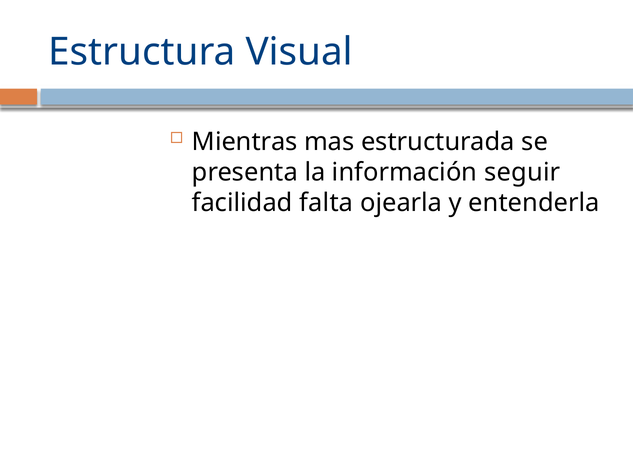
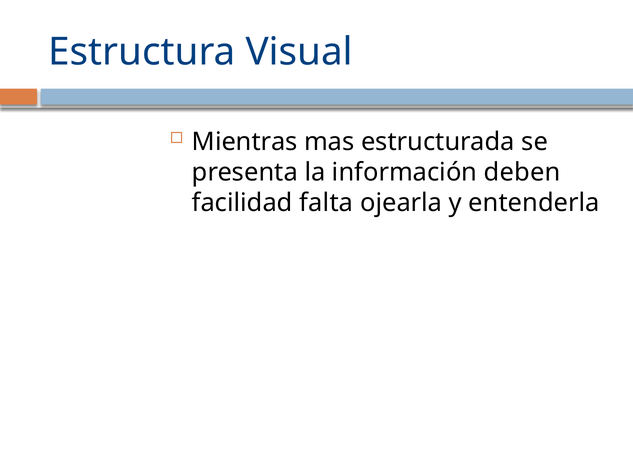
seguir: seguir -> deben (522, 172)
